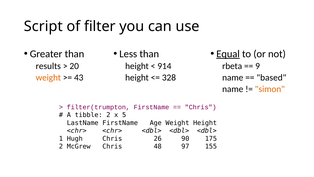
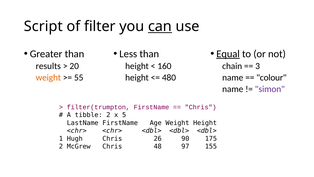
can underline: none -> present (160, 26)
rbeta: rbeta -> chain (232, 66)
9: 9 -> 3 (258, 66)
914: 914 -> 160 (164, 66)
43: 43 -> 55 (79, 78)
328: 328 -> 480 (169, 78)
based: based -> colour (272, 78)
simon colour: orange -> purple (270, 89)
